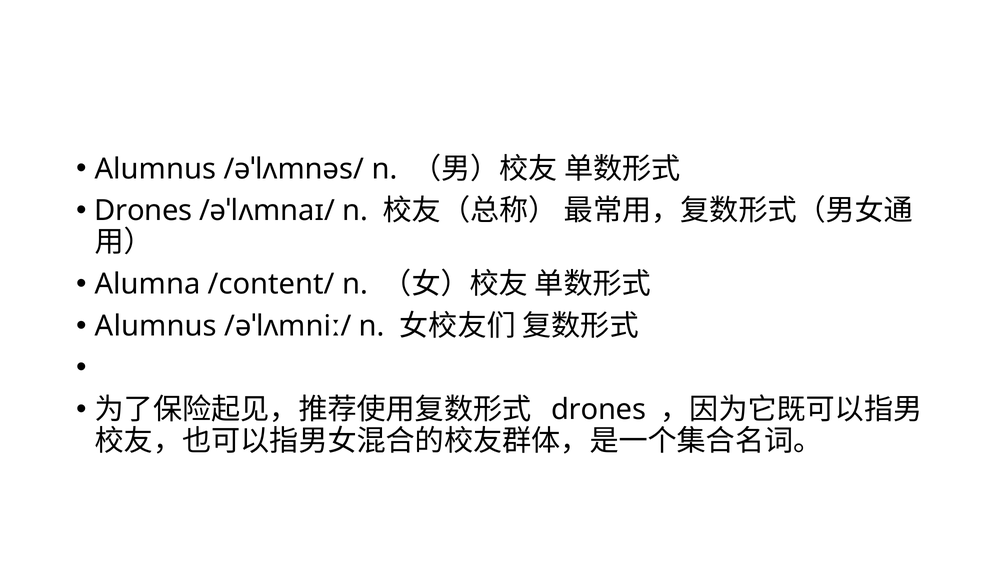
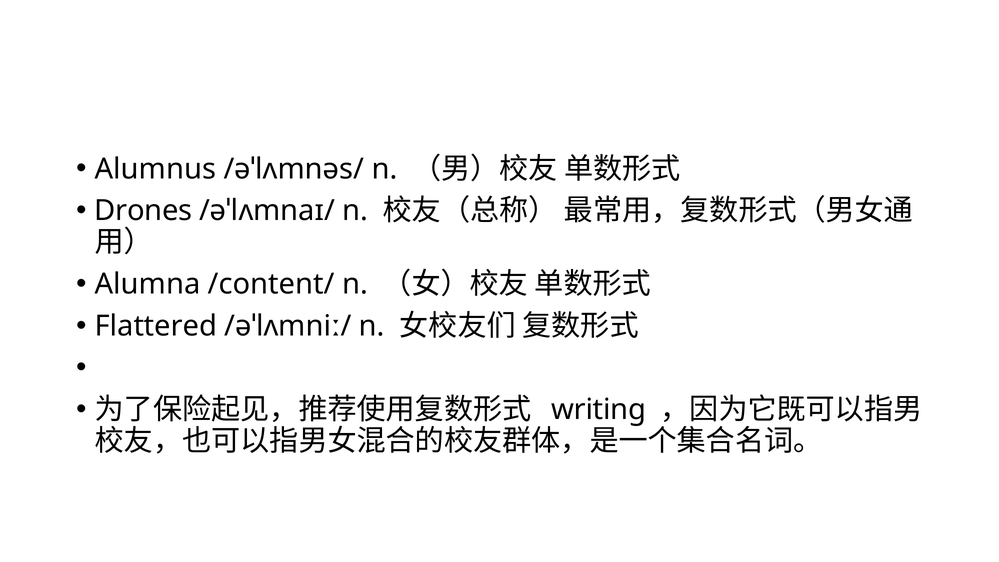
Alumnus: Alumnus -> Flattered (156, 326)
drones: drones -> writing (599, 410)
